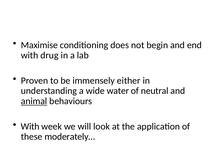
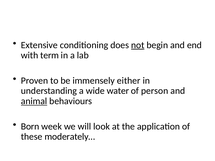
Maximise: Maximise -> Extensive (39, 45)
not underline: none -> present (138, 45)
drug: drug -> term (50, 55)
neutral: neutral -> person (155, 91)
With: With -> Born (30, 127)
